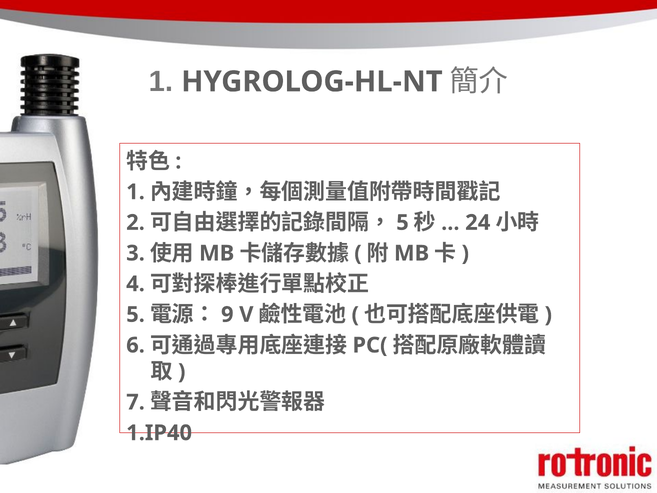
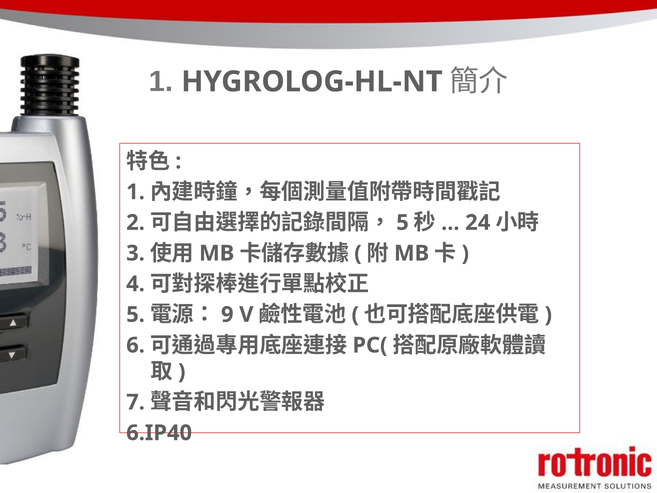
1.IP40: 1.IP40 -> 6.IP40 (159, 433)
